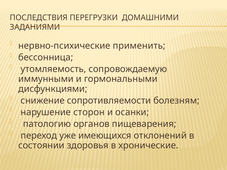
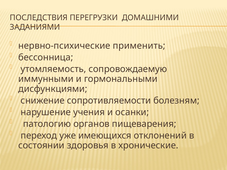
сторон: сторон -> учения (89, 112)
